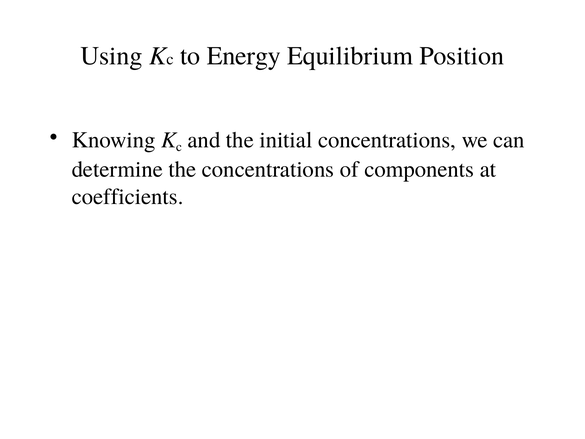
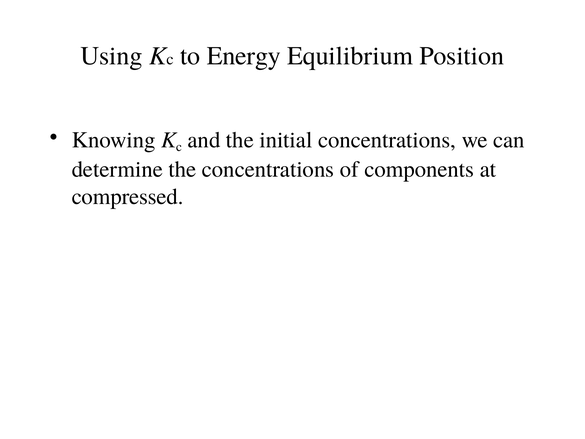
coefficients: coefficients -> compressed (128, 196)
